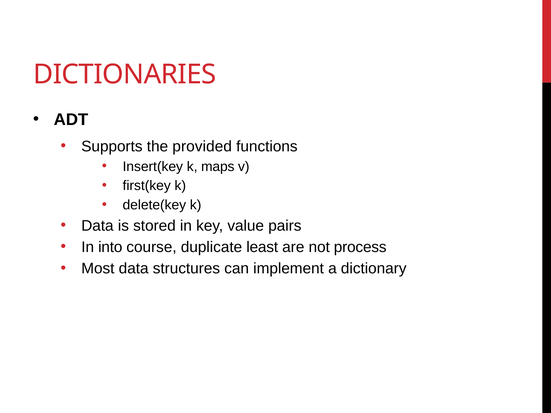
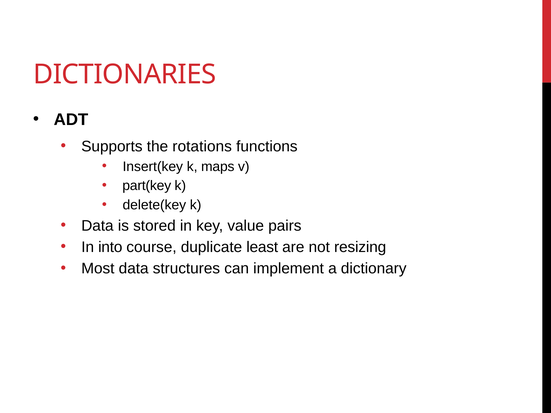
provided: provided -> rotations (202, 146)
first(key: first(key -> part(key (147, 186)
process: process -> resizing (360, 247)
